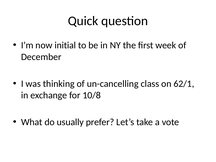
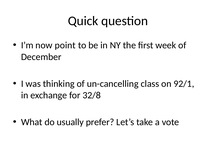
initial: initial -> point (65, 45)
62/1: 62/1 -> 92/1 (184, 84)
10/8: 10/8 -> 32/8 (92, 95)
